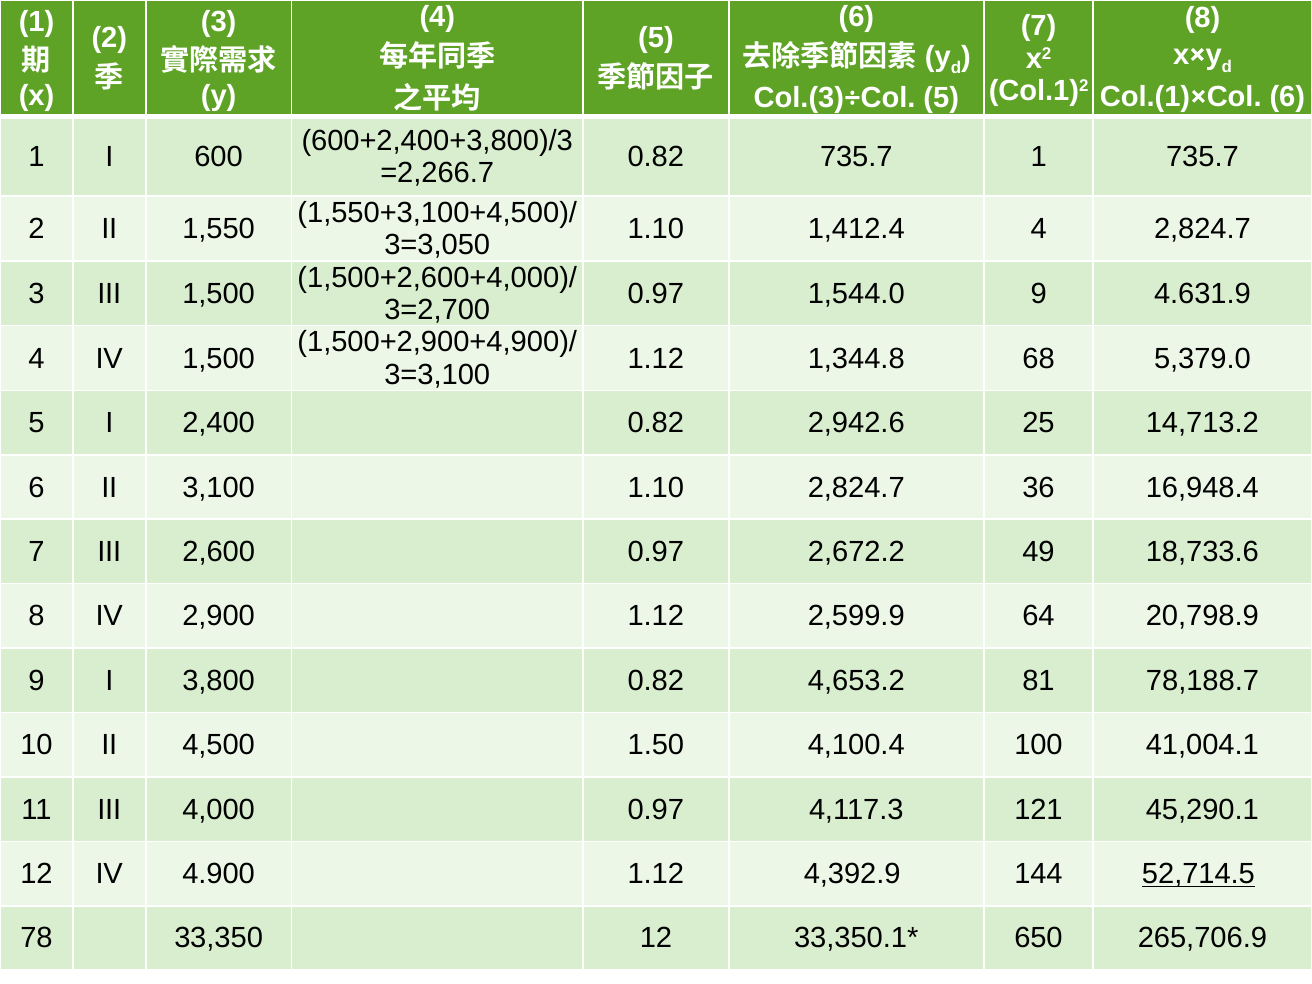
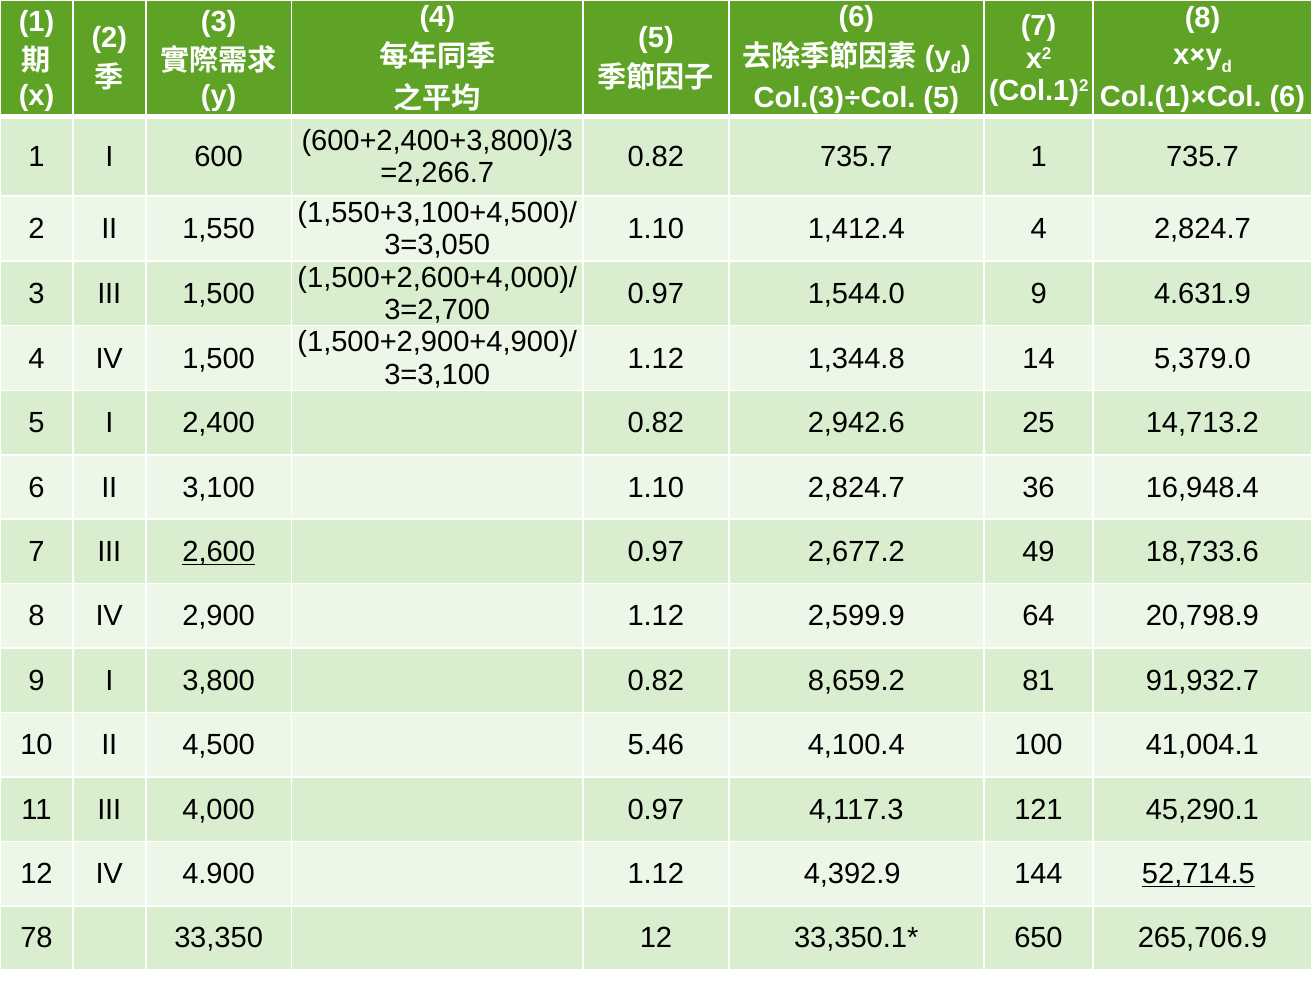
68: 68 -> 14 (1039, 358)
2,600 underline: none -> present (219, 552)
2,672.2: 2,672.2 -> 2,677.2 (856, 552)
4,653.2: 4,653.2 -> 8,659.2 (856, 681)
78,188.7: 78,188.7 -> 91,932.7 (1202, 681)
1.50: 1.50 -> 5.46 (656, 745)
